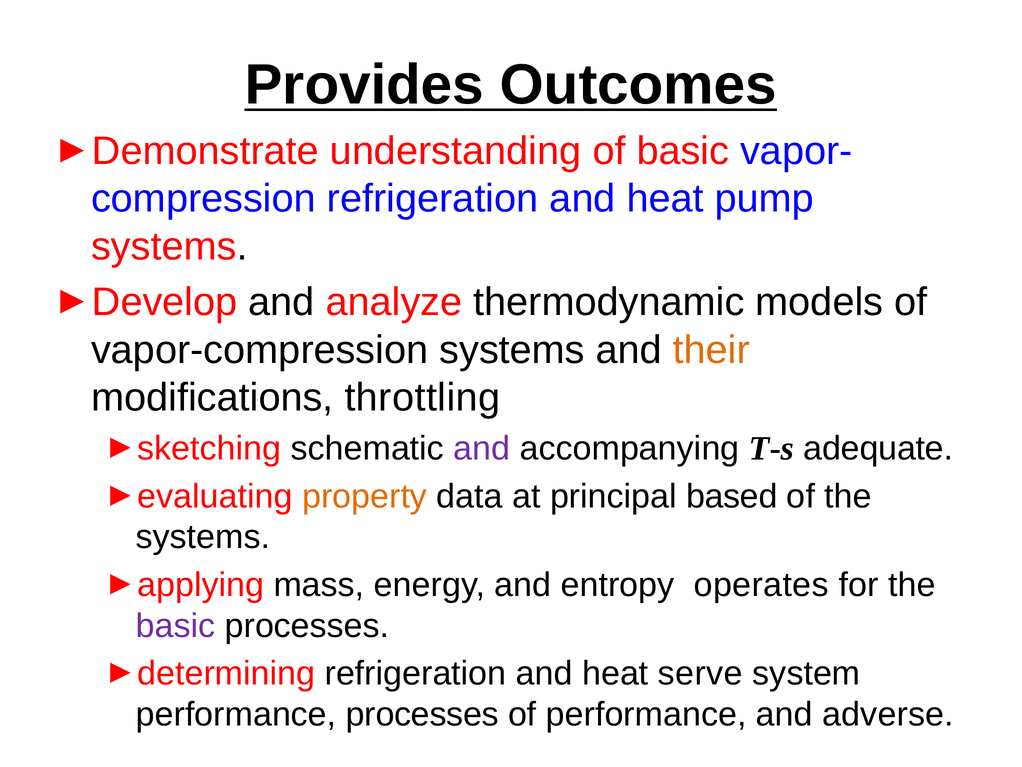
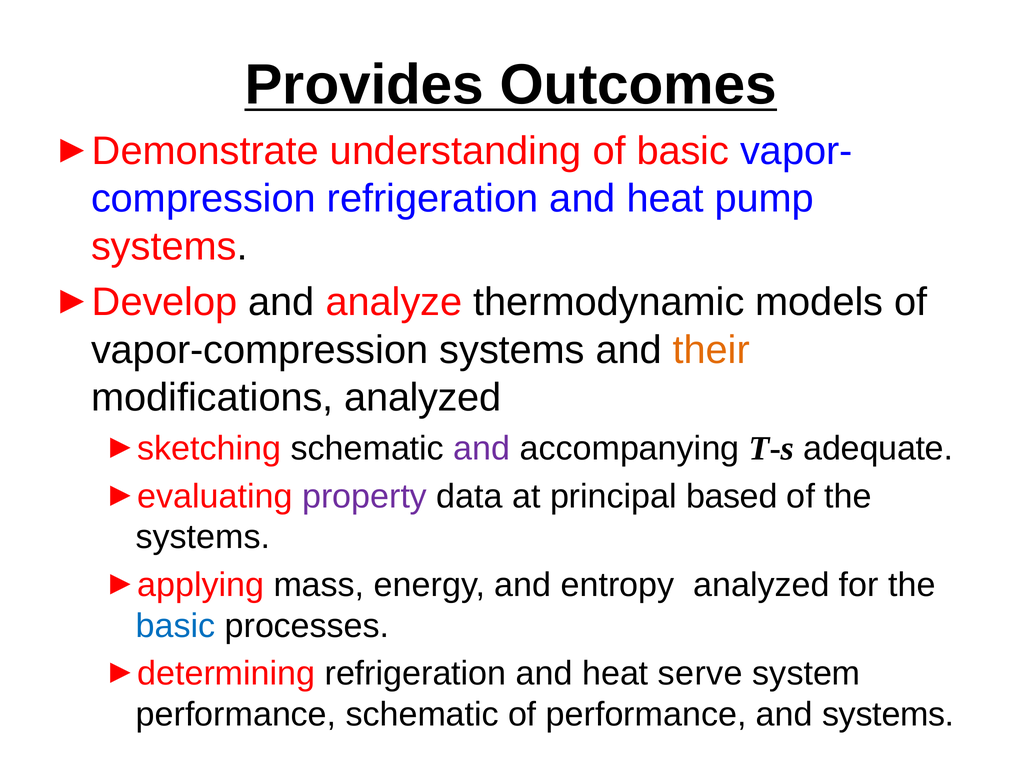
modifications throttling: throttling -> analyzed (423, 398)
property colour: orange -> purple (365, 496)
entropy operates: operates -> analyzed (761, 584)
basic colour: purple -> blue (176, 625)
performance processes: processes -> schematic (422, 714)
and adverse: adverse -> systems (888, 714)
